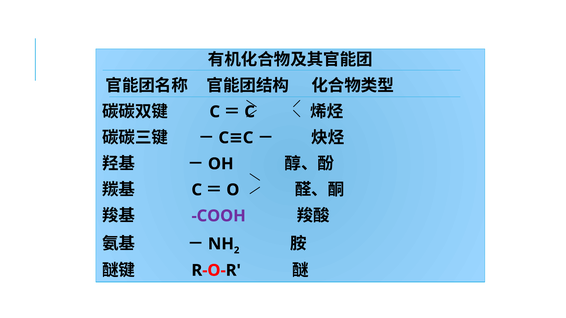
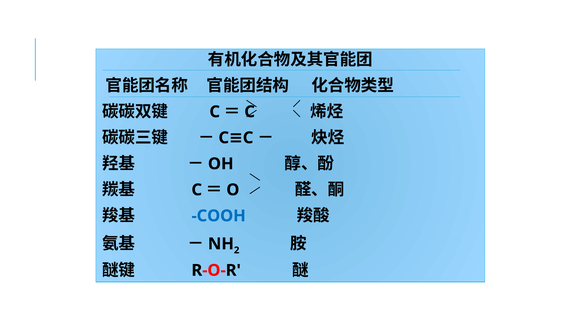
COOH colour: purple -> blue (219, 216)
